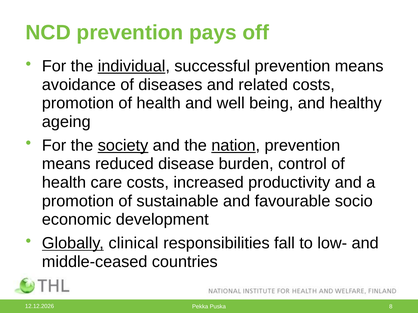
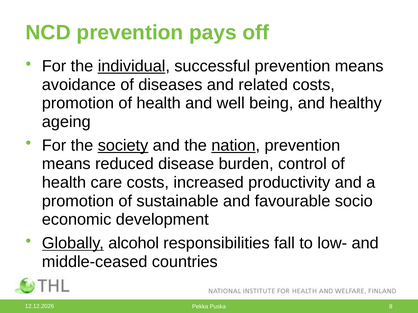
clinical: clinical -> alcohol (134, 244)
